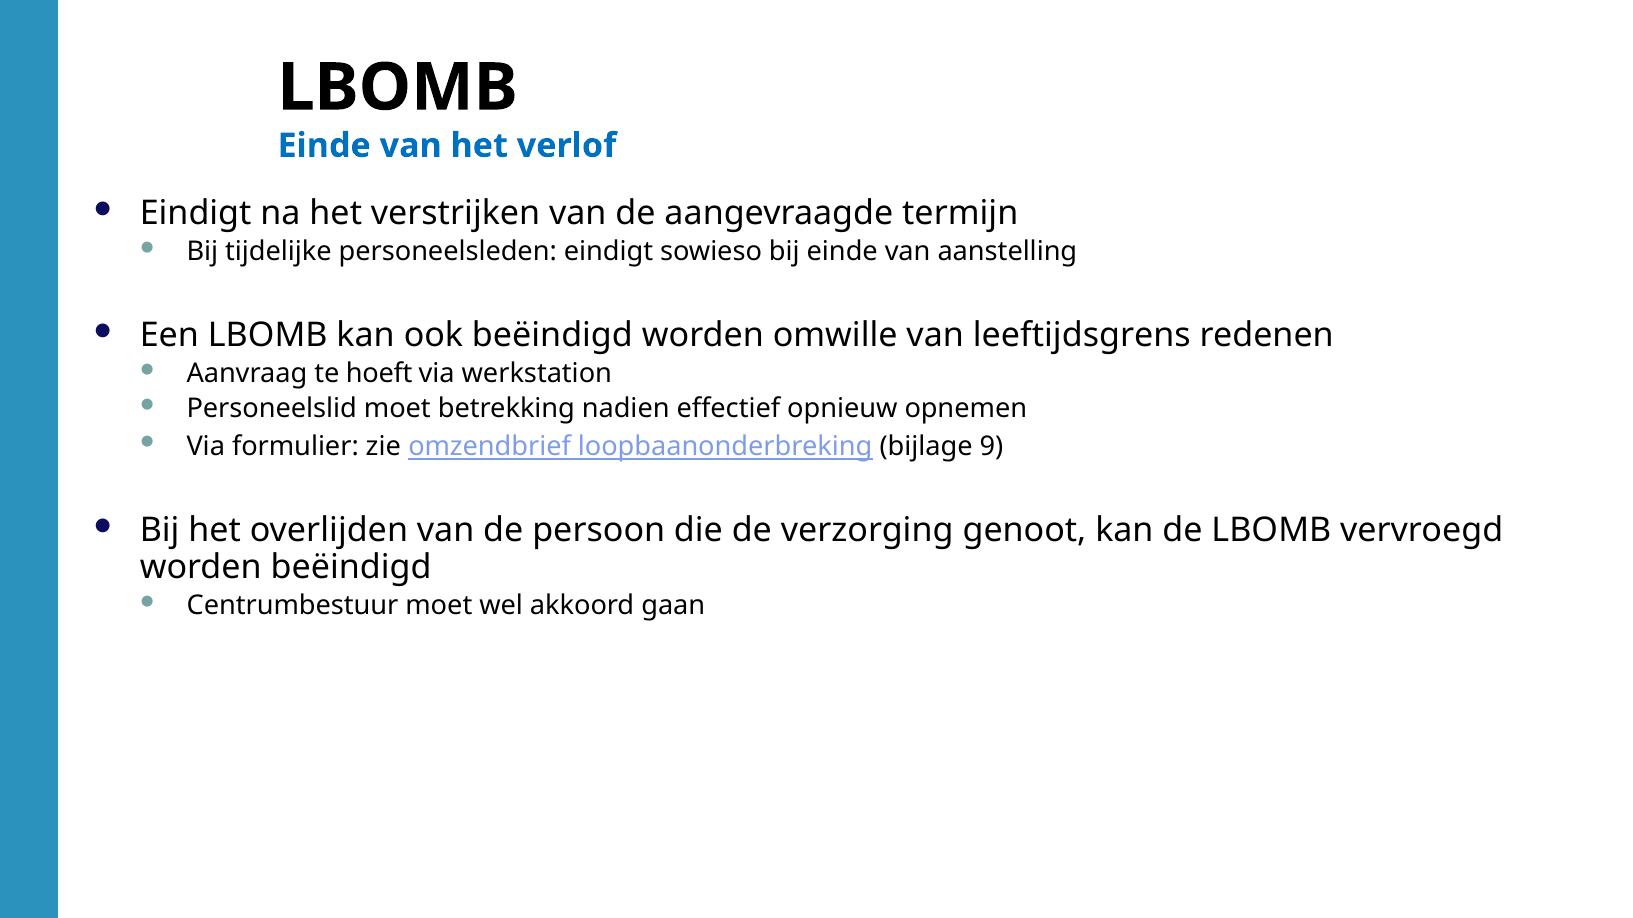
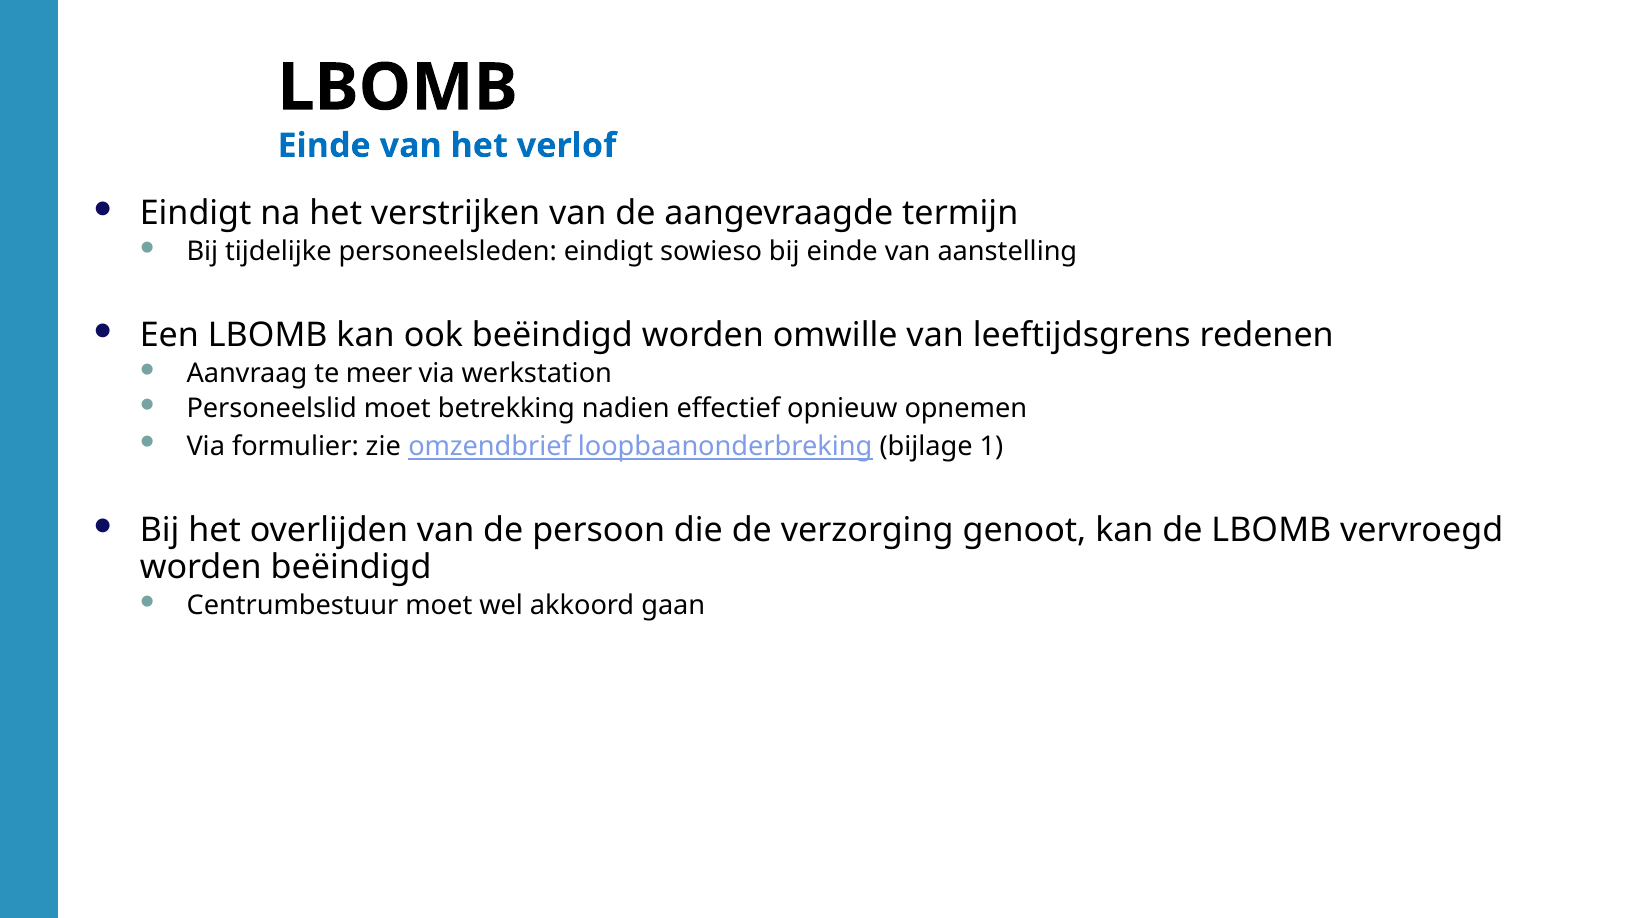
hoeft: hoeft -> meer (379, 374)
9: 9 -> 1 (992, 447)
